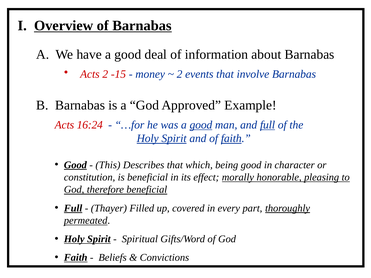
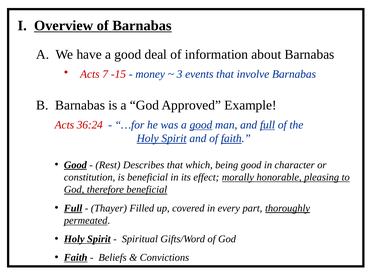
Acts 2: 2 -> 7 (105, 74)
2: 2 -> 3 (180, 74)
16:24: 16:24 -> 36:24 (90, 125)
This: This -> Rest (108, 165)
